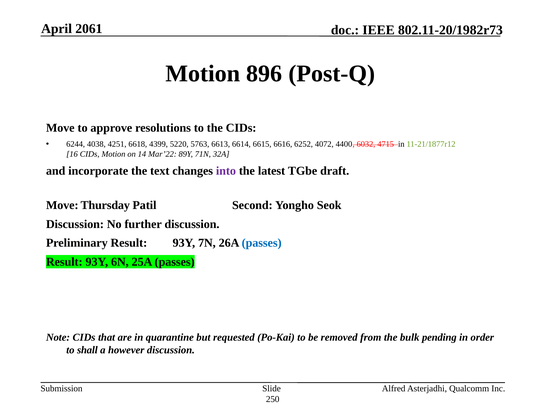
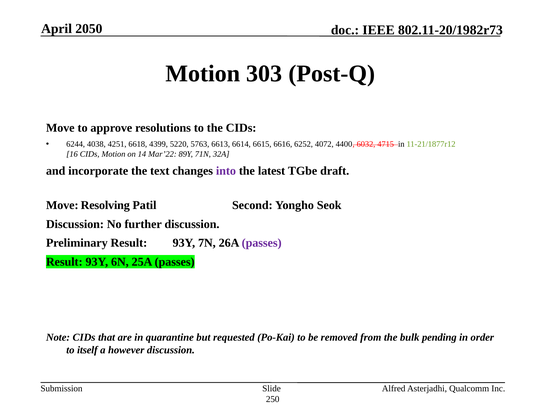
2061: 2061 -> 2050 (89, 29)
896: 896 -> 303 (264, 74)
Thursday: Thursday -> Resolving (105, 206)
passes colour: blue -> purple (262, 243)
shall: shall -> itself (87, 351)
